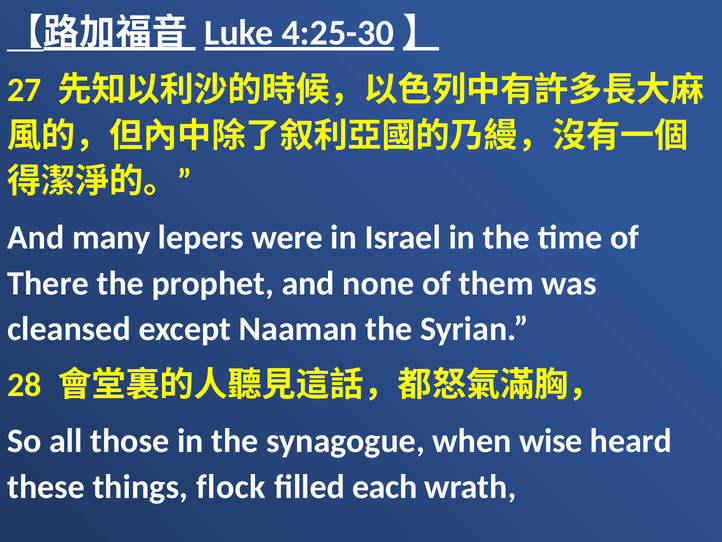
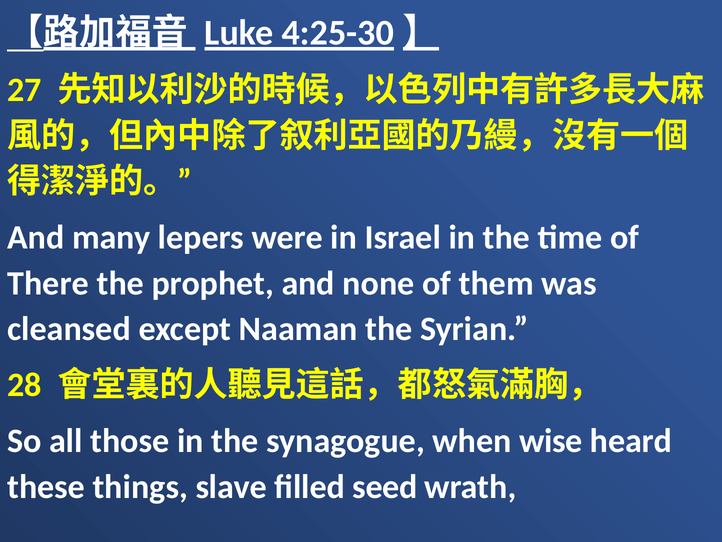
flock: flock -> slave (231, 486)
each: each -> seed (385, 486)
